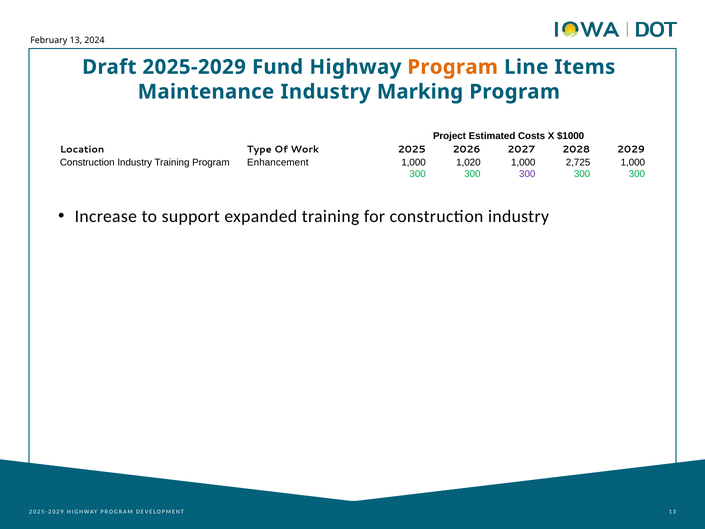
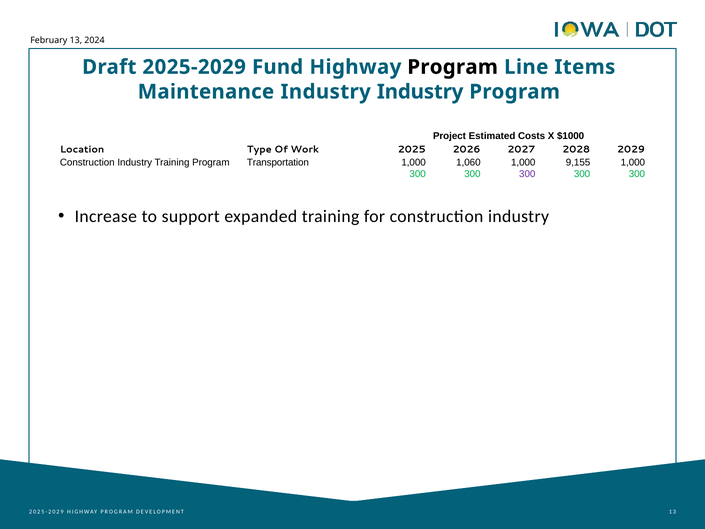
Program colour: orange -> black (453, 67)
Industry Marking: Marking -> Industry (420, 92)
Enhancement: Enhancement -> Transportation (278, 162)
1,020: 1,020 -> 1,060 (468, 162)
2,725: 2,725 -> 9,155 (578, 162)
